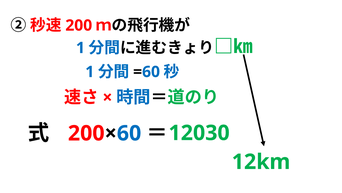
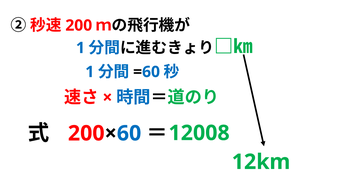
12030: 12030 -> 12008 (199, 133)
